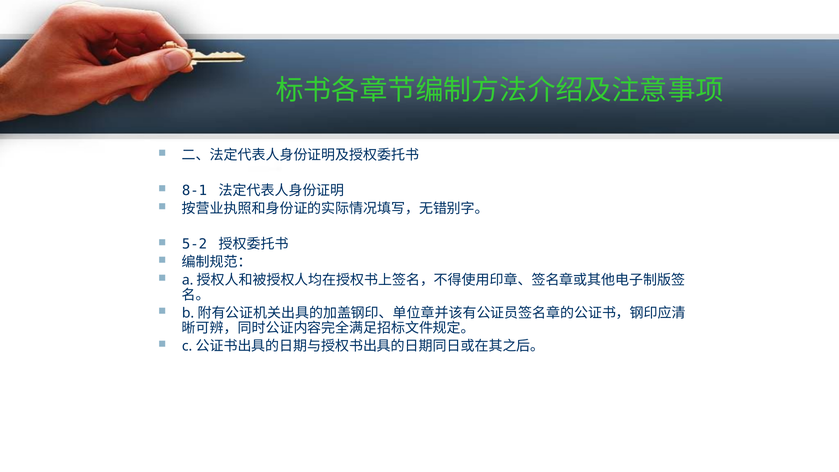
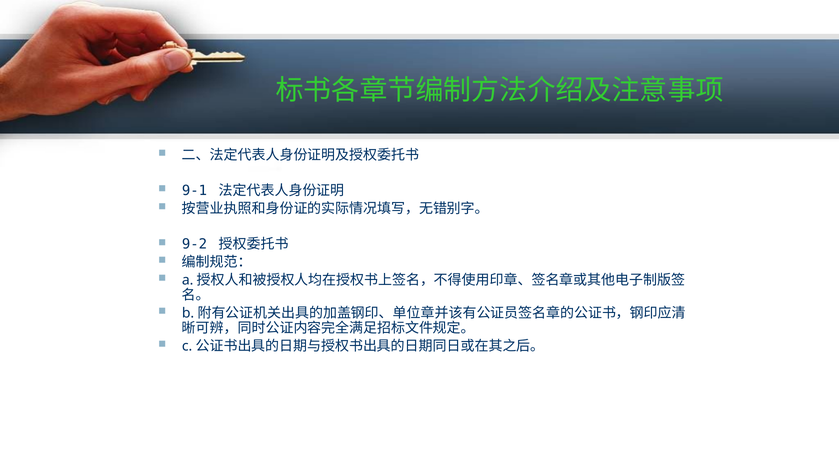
8-1: 8-1 -> 9-1 (195, 191)
5-2: 5-2 -> 9-2 (195, 244)
